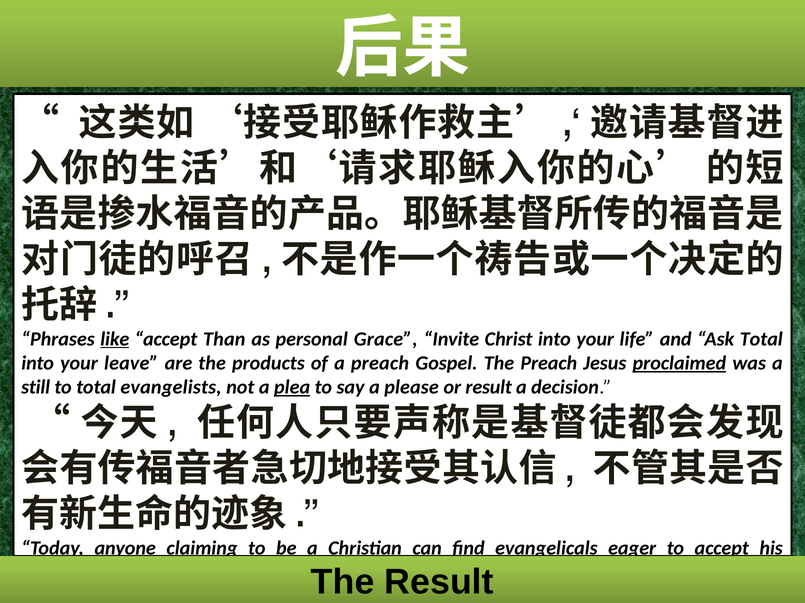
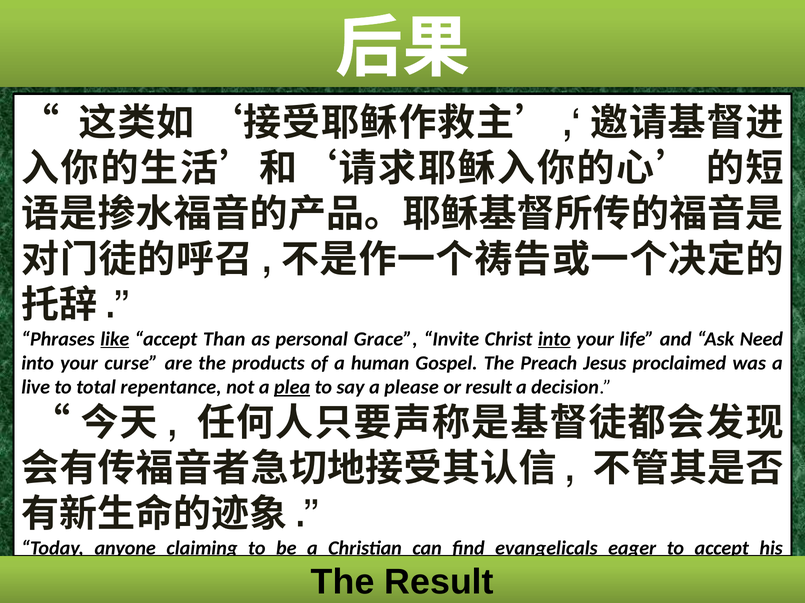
into underline: none -> present (554, 339)
Ask Total: Total -> Need (761, 339)
leave: leave -> curse (131, 364)
a preach: preach -> human (380, 364)
proclaimed underline: present -> none (679, 364)
still: still -> live (36, 388)
evangelists: evangelists -> repentance (171, 388)
